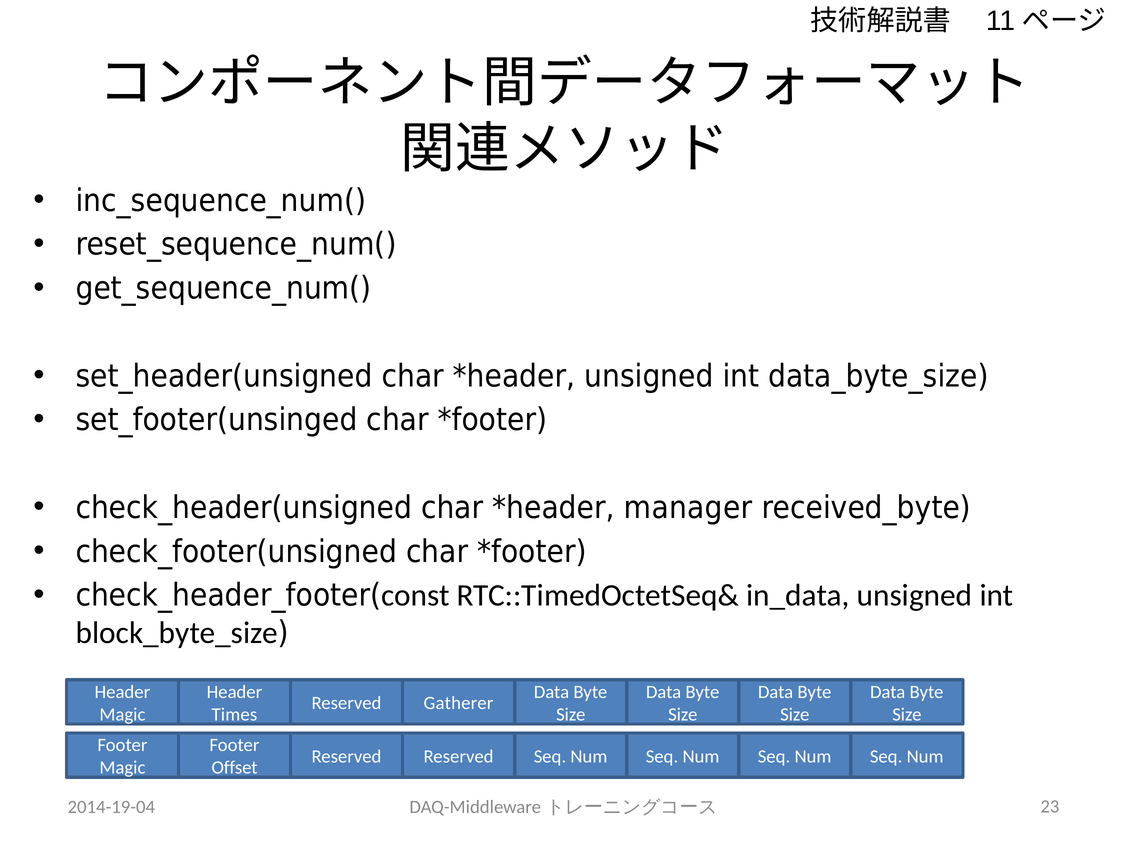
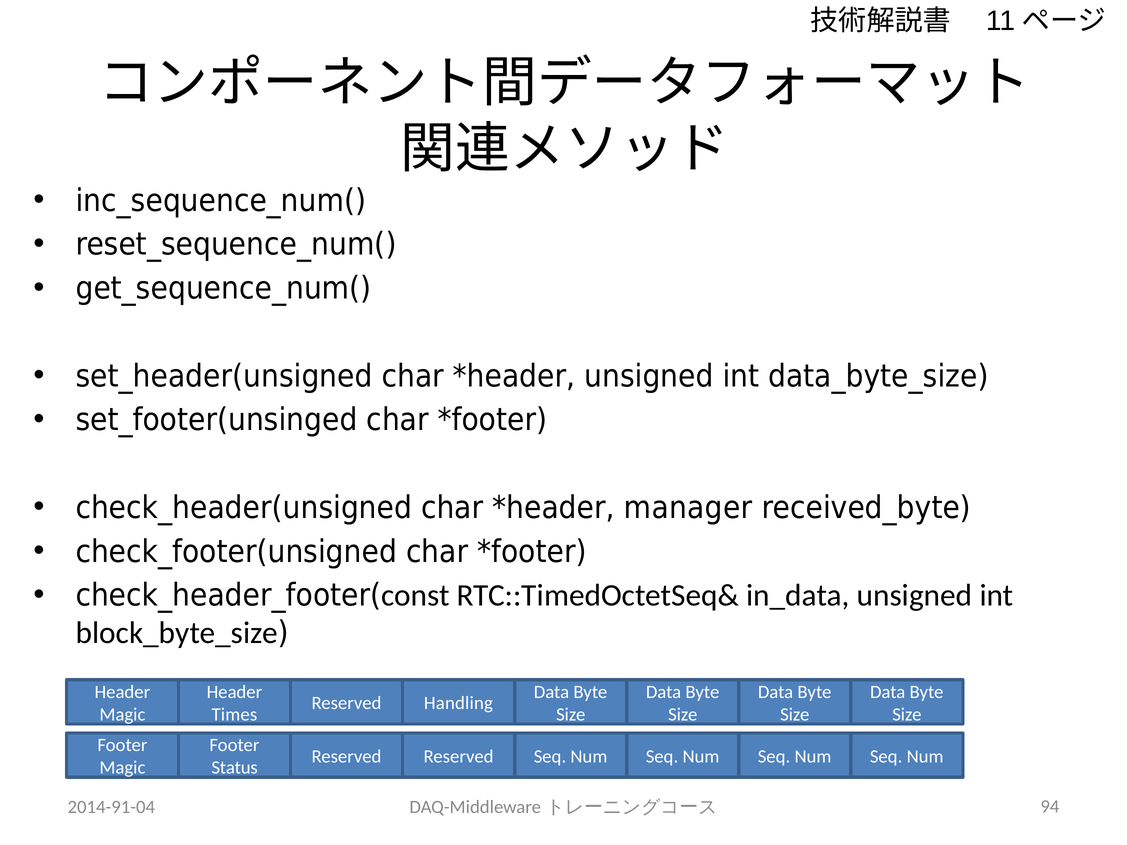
Gatherer: Gatherer -> Handling (458, 703)
Offset: Offset -> Status (235, 768)
2014-19-04: 2014-19-04 -> 2014-91-04 (111, 807)
23: 23 -> 94 (1050, 807)
